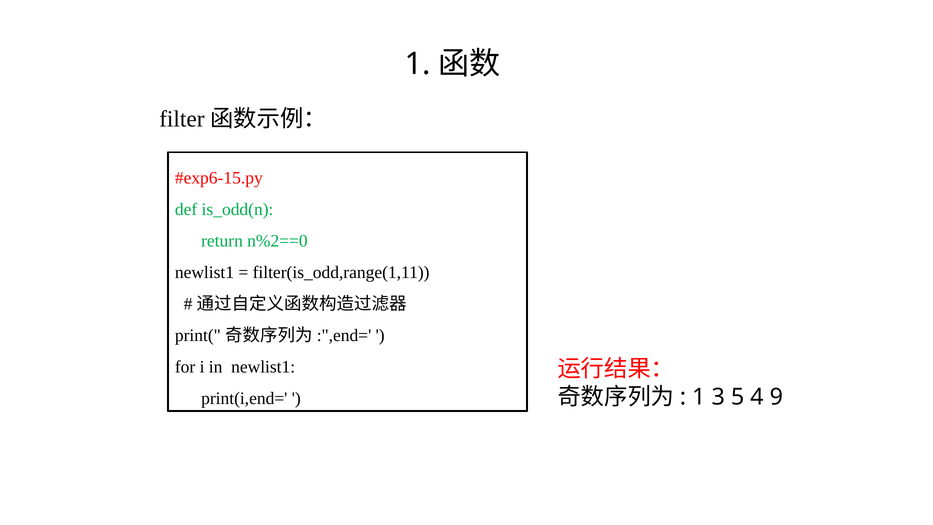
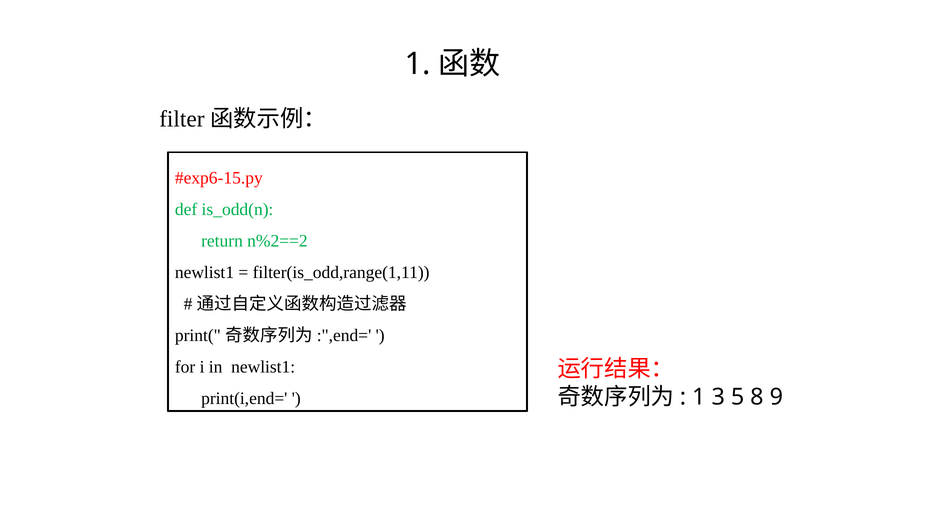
n%2==0: n%2==0 -> n%2==2 (277, 241)
4: 4 -> 8 (757, 397)
